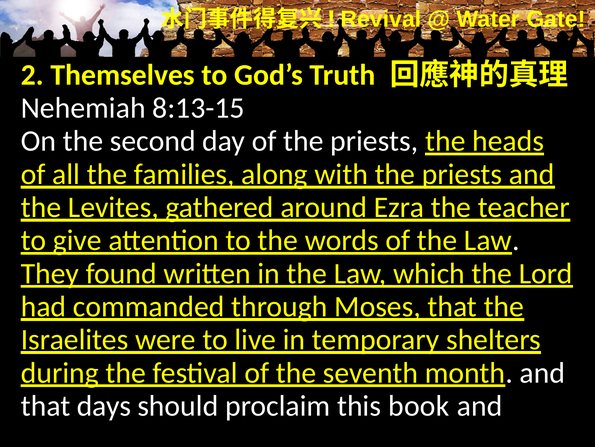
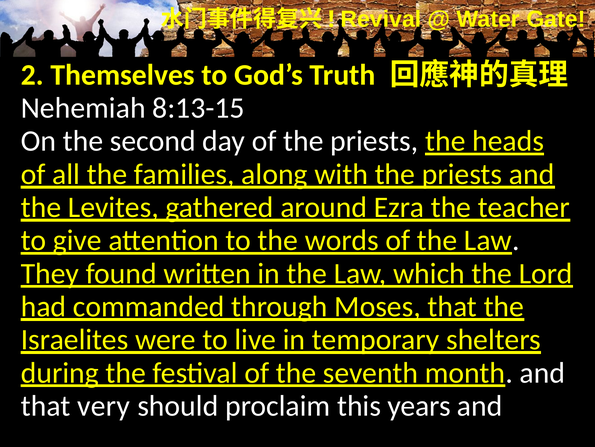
days: days -> very (104, 405)
book: book -> years (419, 405)
